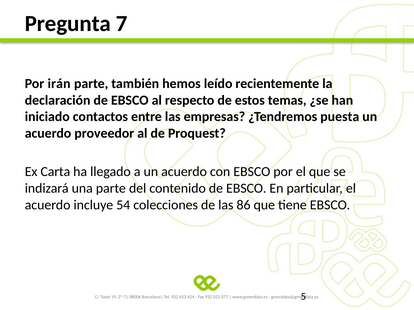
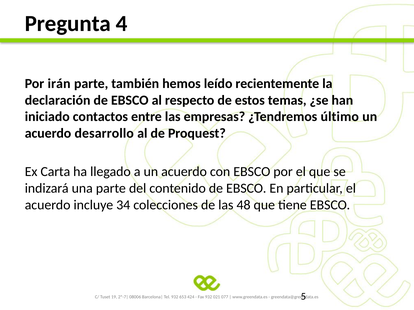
7: 7 -> 4 (122, 24)
puesta: puesta -> último (340, 117)
proveedor: proveedor -> desarrollo (104, 133)
54: 54 -> 34 (123, 205)
86: 86 -> 48 (244, 205)
